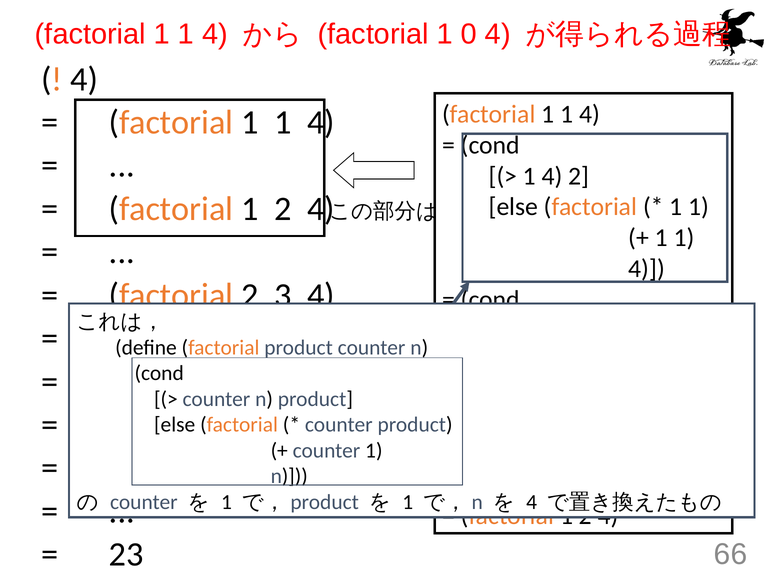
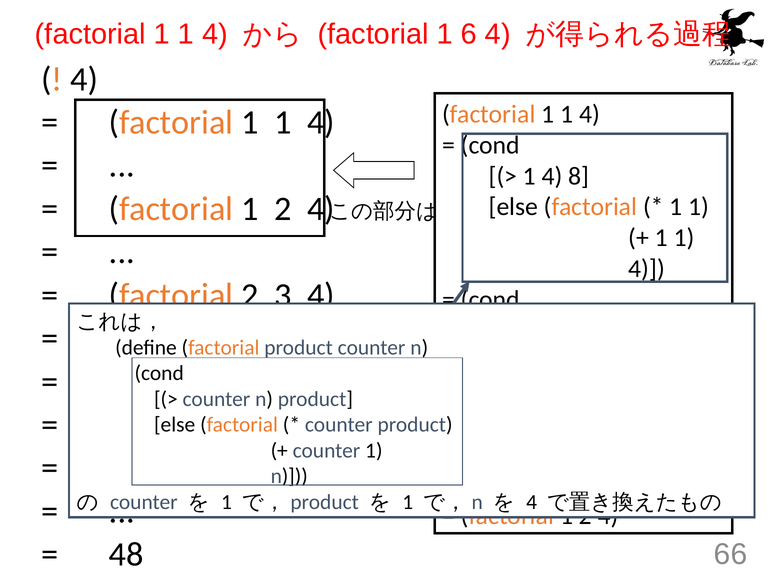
1 0: 0 -> 6 (469, 34)
4 2: 2 -> 8 (579, 176)
23: 23 -> 48 (126, 555)
